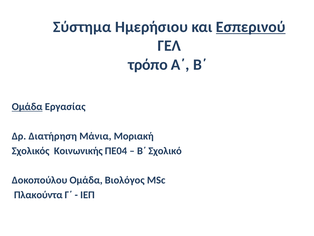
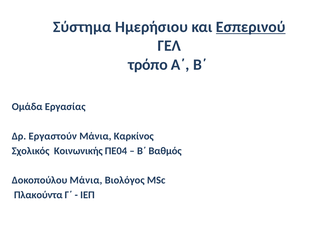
Ομάδα underline: present -> none (27, 107)
Διατήρηση: Διατήρηση -> Εργαστούν (53, 136)
Μοριακή: Μοριακή -> Καρκίνος (134, 136)
Σχολικό: Σχολικό -> Βαθμός (165, 151)
Δοκοπούλου Ομάδα: Ομάδα -> Μάνια (86, 180)
